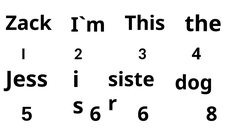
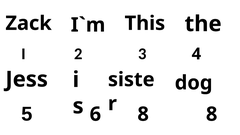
6 6: 6 -> 8 (143, 114)
